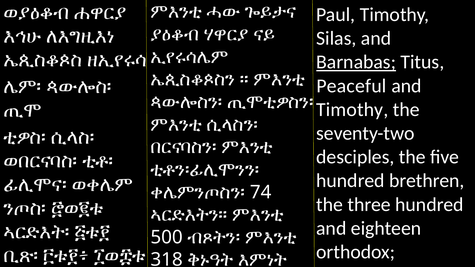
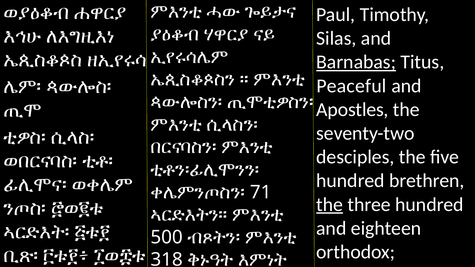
Timothy: Timothy -> Apostles (352, 110)
74: 74 -> 71 (261, 192)
the underline: none -> present (330, 205)
